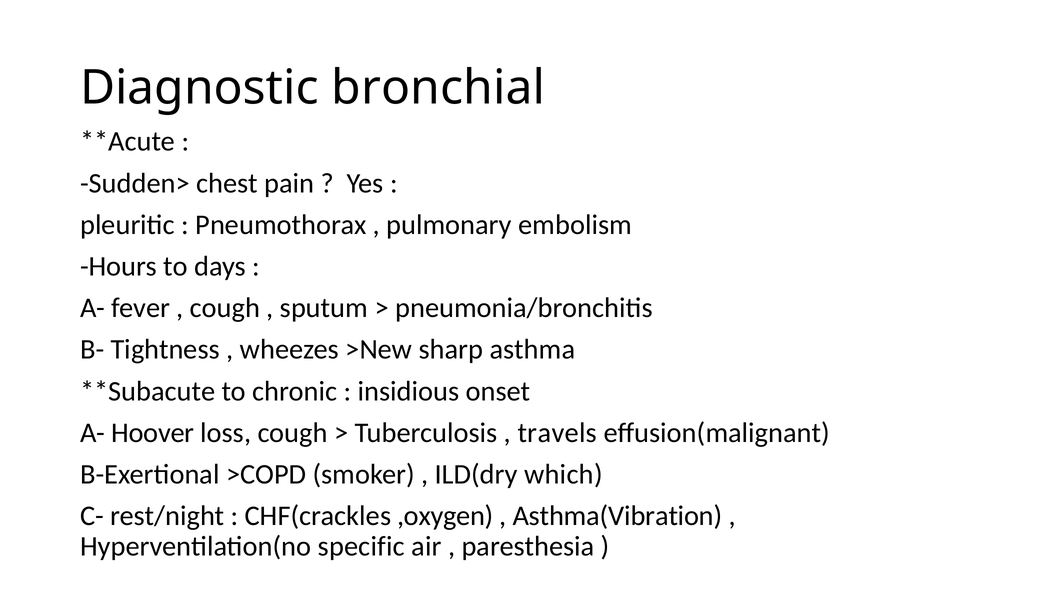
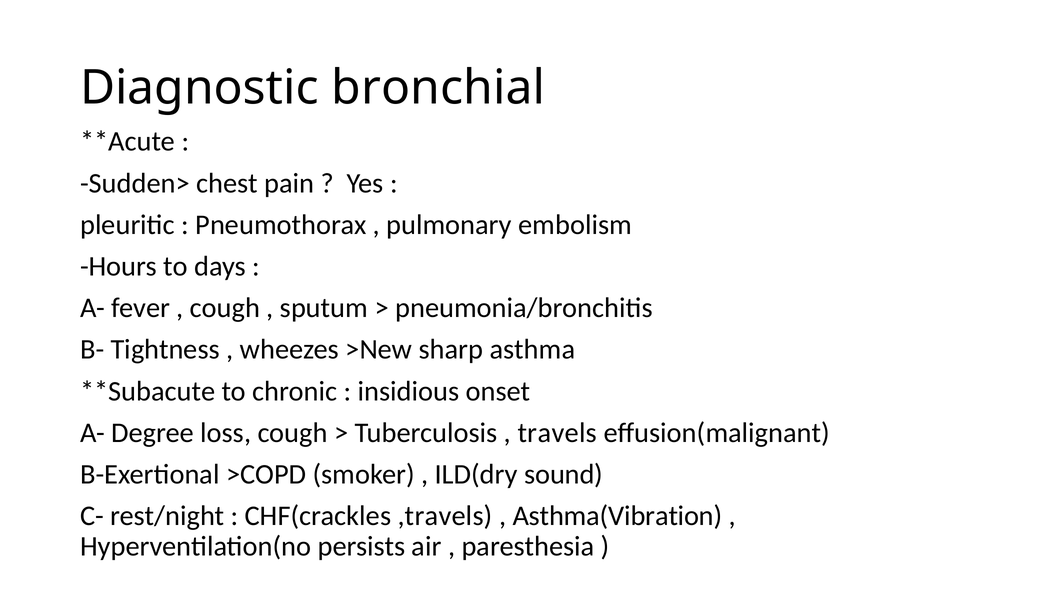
Hoover: Hoover -> Degree (153, 433)
which: which -> sound (564, 475)
,oxygen: ,oxygen -> ,travels (445, 516)
specific: specific -> persists (361, 547)
